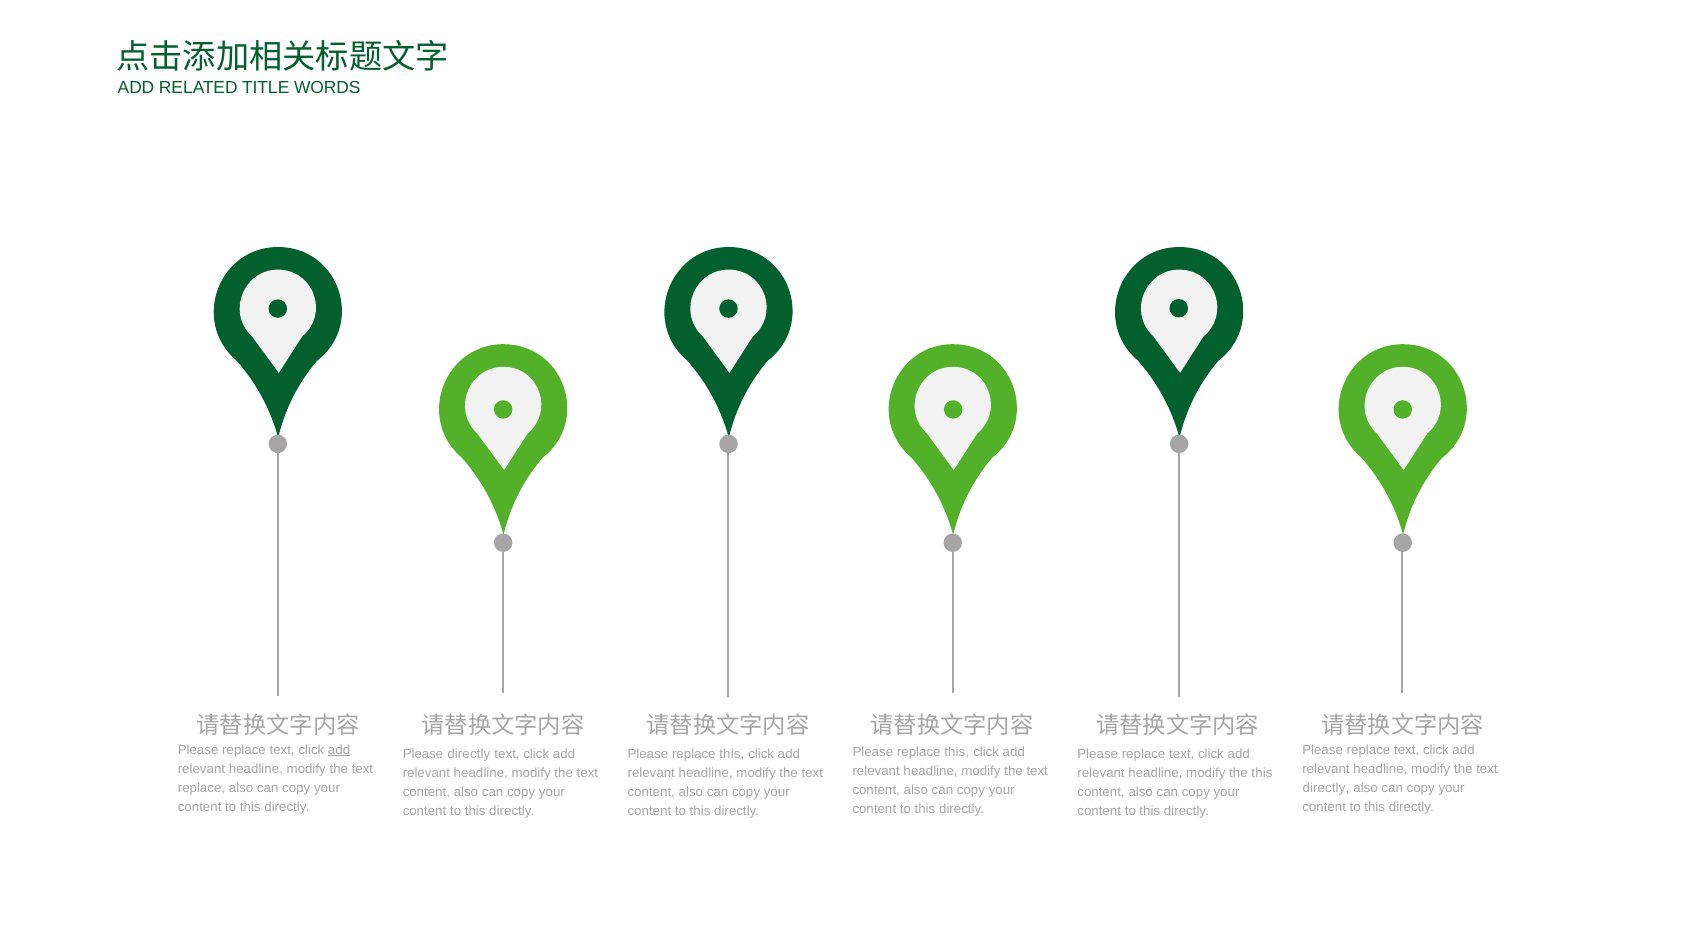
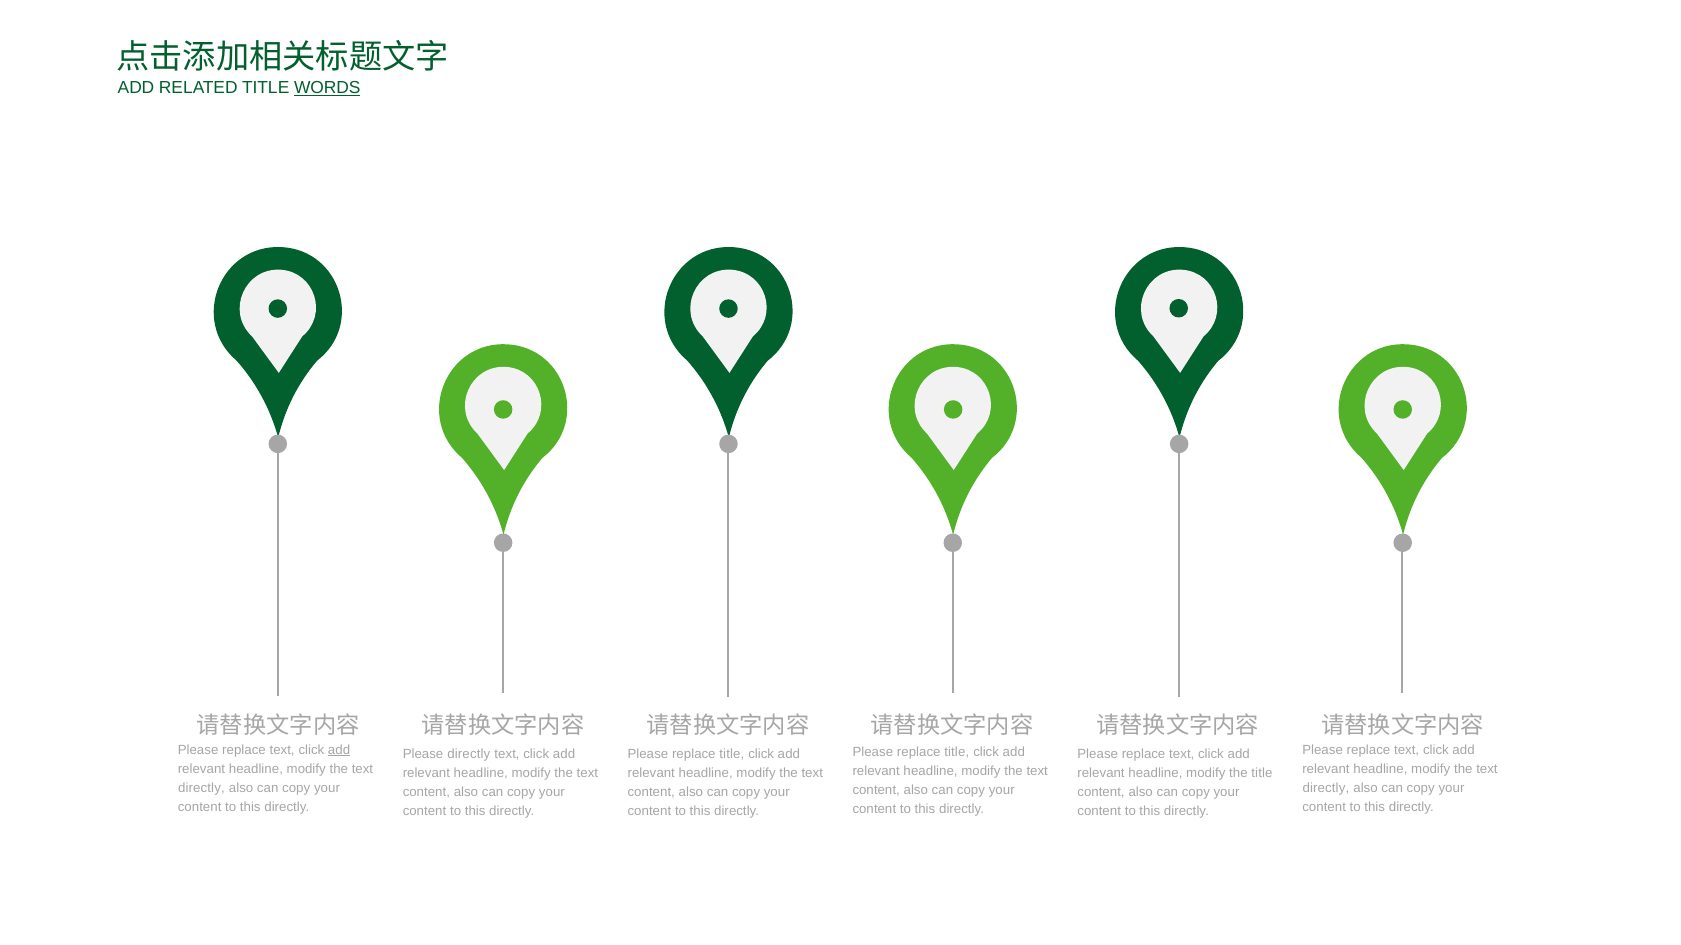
WORDS underline: none -> present (327, 88)
this: this -> title (957, 752)
this: this -> title (732, 754)
the this: this -> title (1262, 773)
replace: replace -> directly (201, 788)
